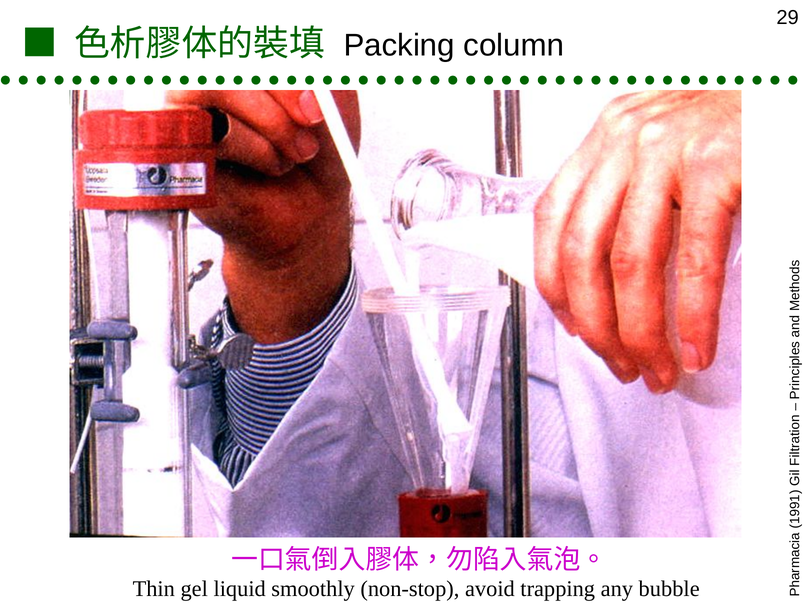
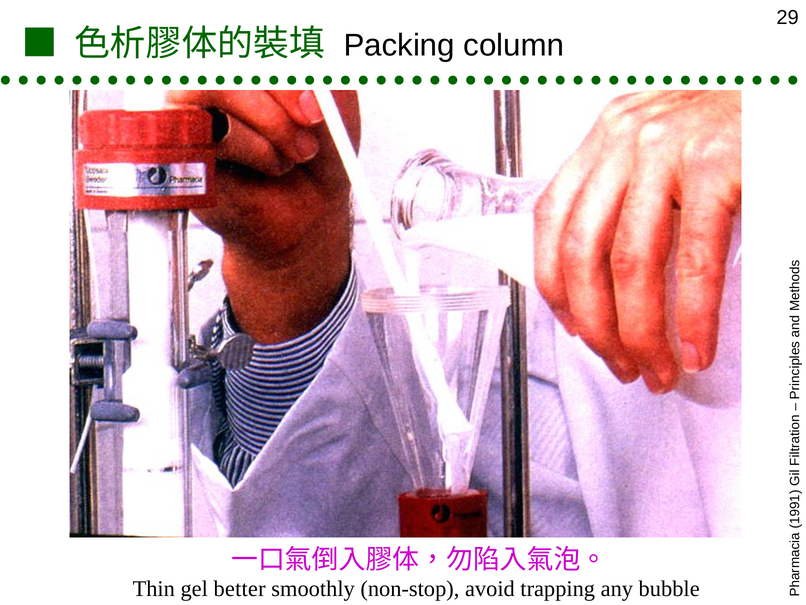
liquid: liquid -> better (240, 589)
